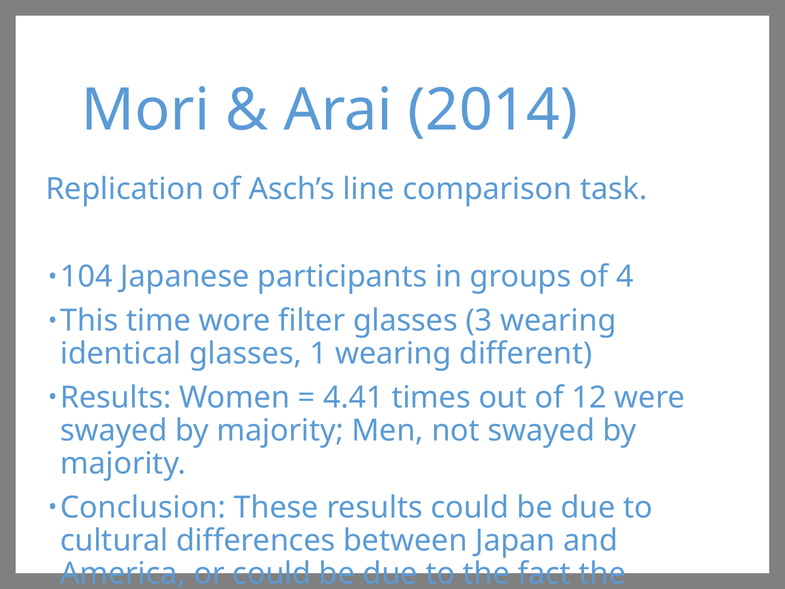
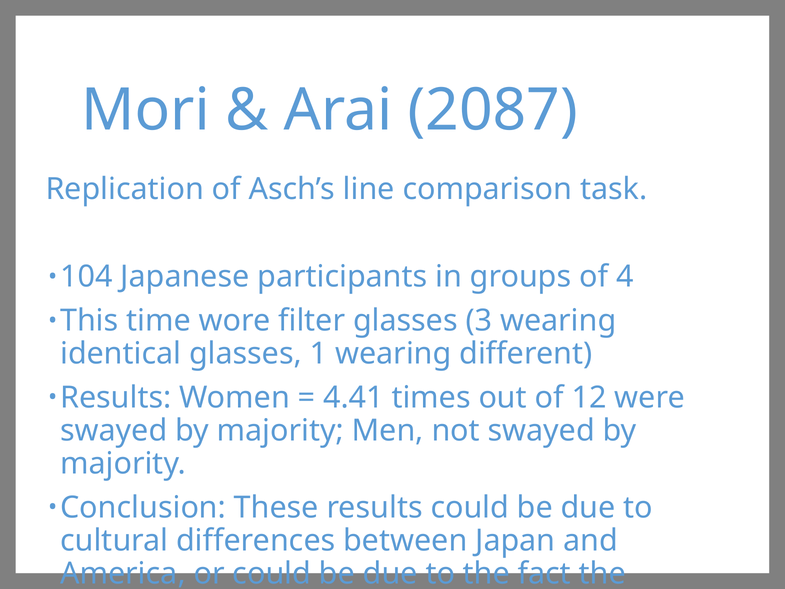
2014: 2014 -> 2087 (493, 110)
